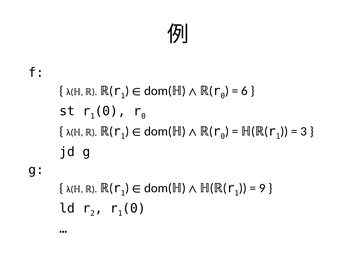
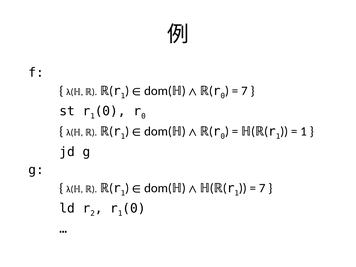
6: 6 -> 7 (244, 91)
3: 3 -> 1 (304, 131)
9: 9 -> 7 (262, 188)
